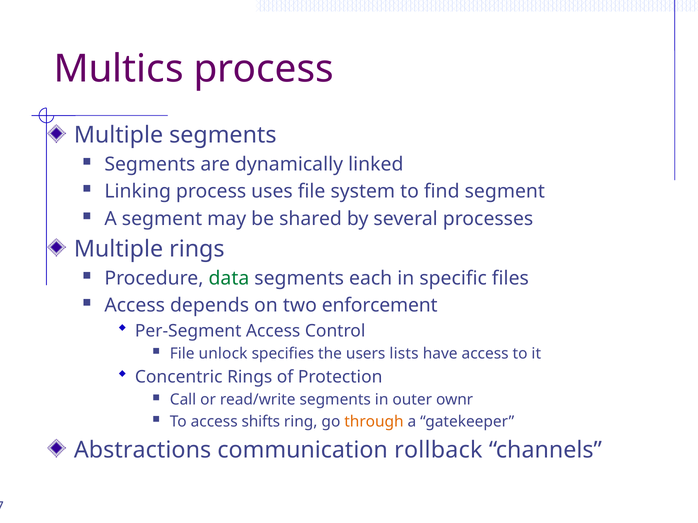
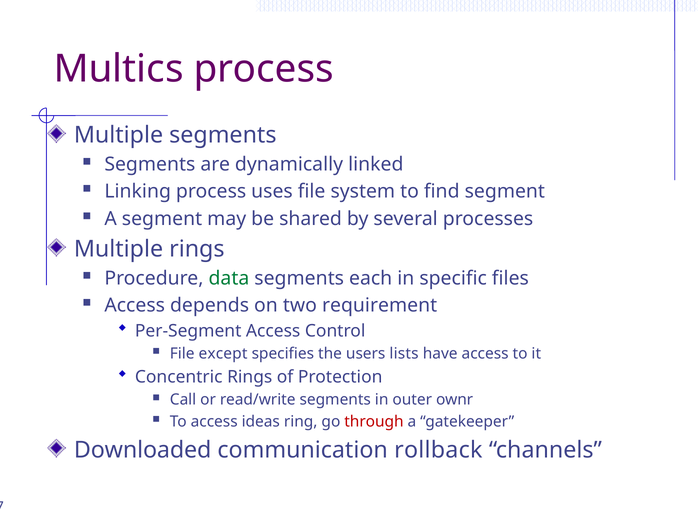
enforcement: enforcement -> requirement (380, 306)
unlock: unlock -> except (223, 354)
shifts: shifts -> ideas (261, 422)
through colour: orange -> red (374, 422)
Abstractions: Abstractions -> Downloaded (143, 450)
